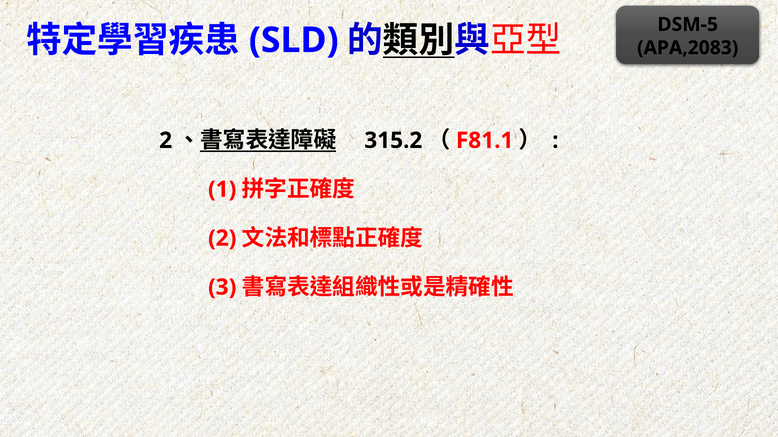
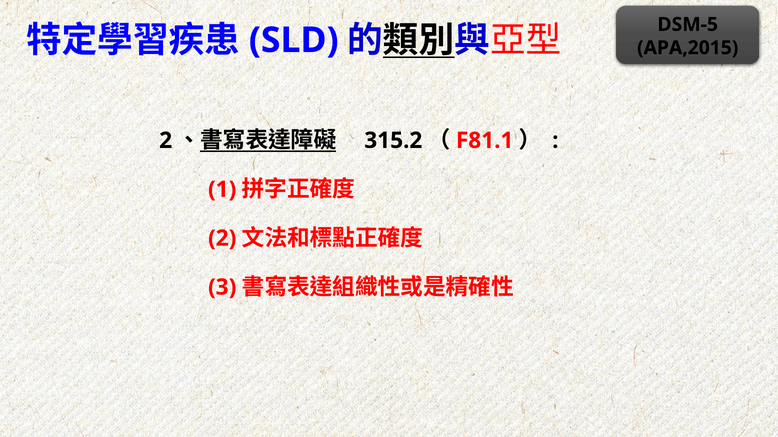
APA,2083: APA,2083 -> APA,2015 (688, 48)
